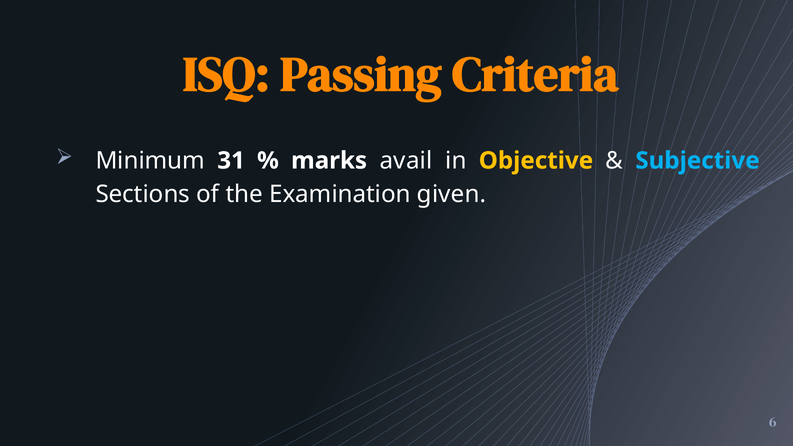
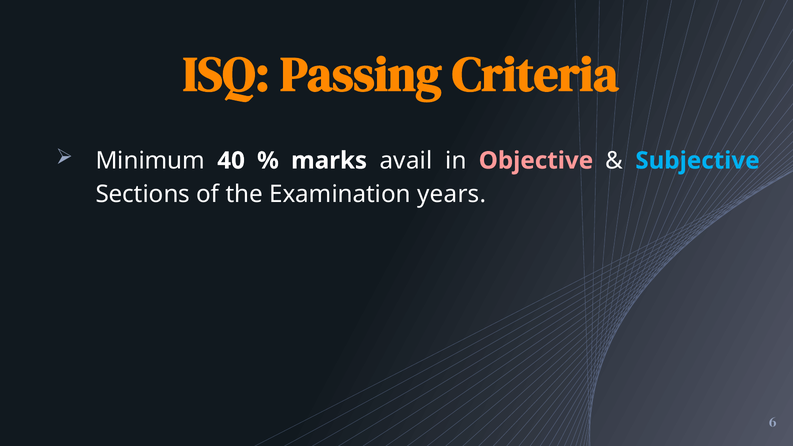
31: 31 -> 40 (231, 161)
Objective colour: yellow -> pink (536, 161)
given: given -> years (452, 194)
